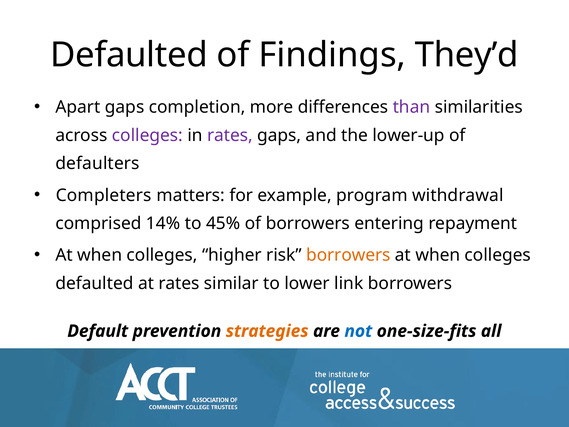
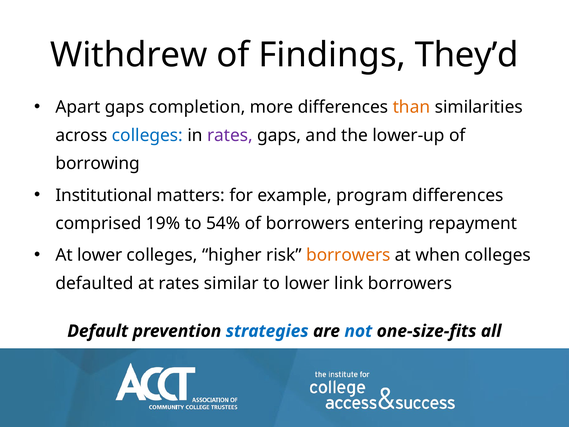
Defaulted: Defaulted -> Withdrew (129, 55)
than colour: purple -> orange (411, 107)
colleges colour: purple -> blue (147, 135)
defaulters: defaulters -> borrowing (98, 163)
Completers: Completers -> Institutional (104, 195)
program withdrawal: withdrawal -> differences (458, 195)
14%: 14% -> 19% (163, 223)
45%: 45% -> 54% (223, 223)
when: when -> lower (100, 255)
strategies colour: orange -> blue (267, 331)
